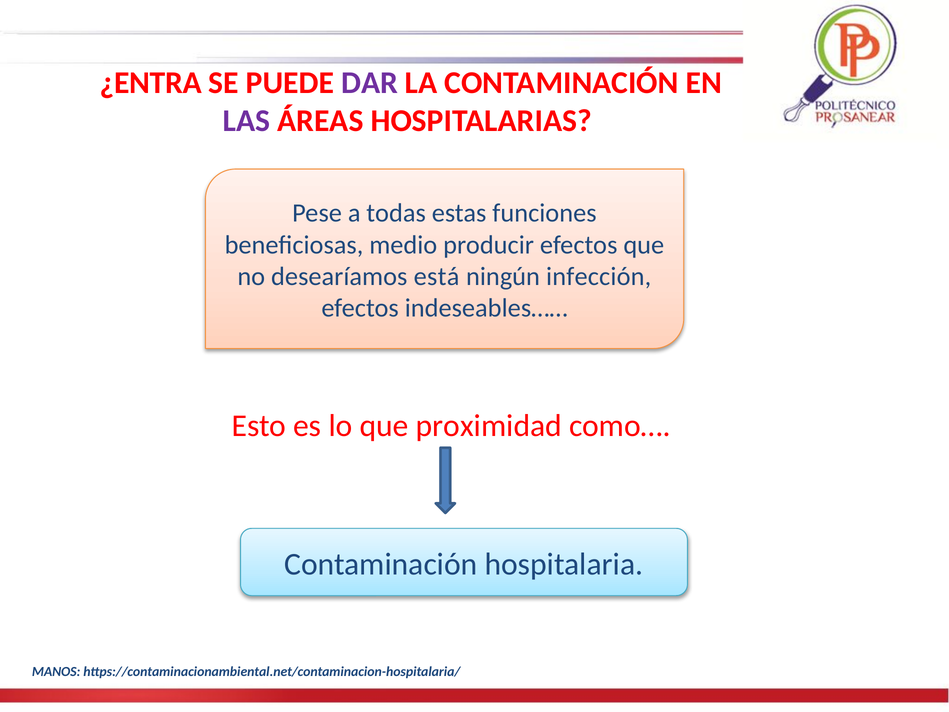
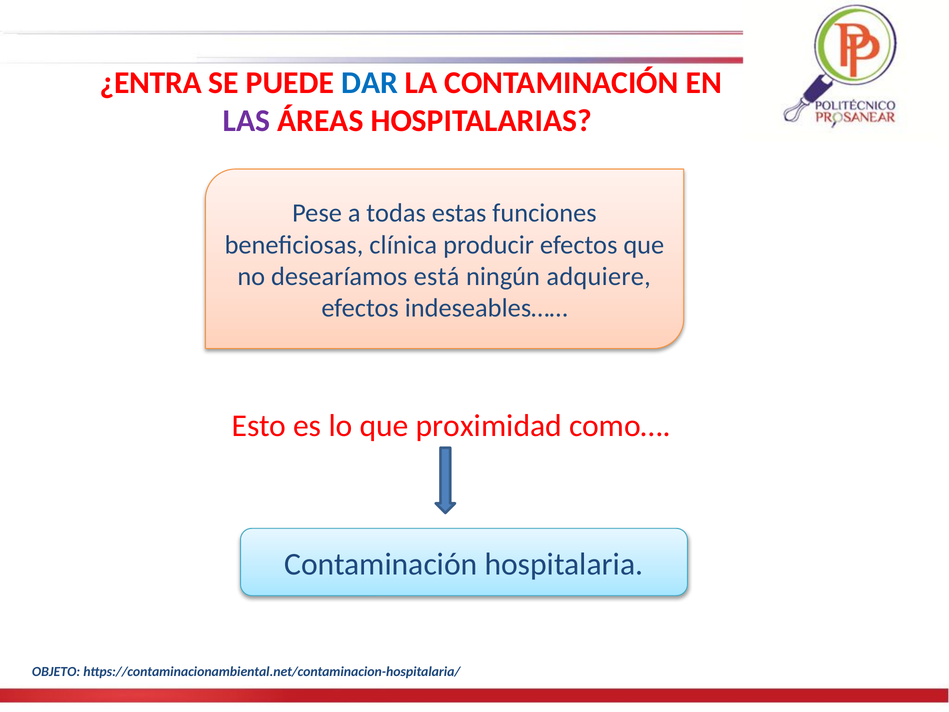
DAR colour: purple -> blue (370, 83)
medio: medio -> clínica (403, 245)
infección: infección -> adquiere (599, 276)
MANOS: MANOS -> OBJETO (56, 672)
